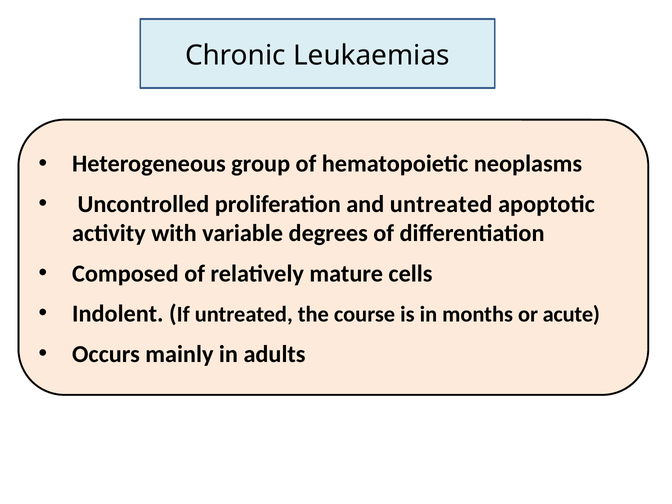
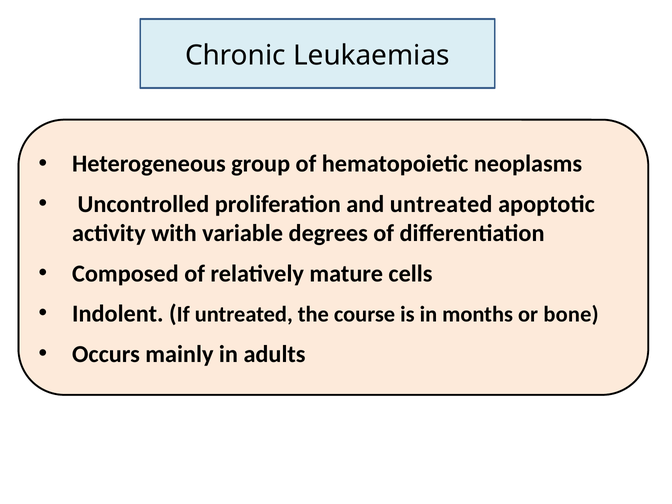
acute: acute -> bone (571, 314)
